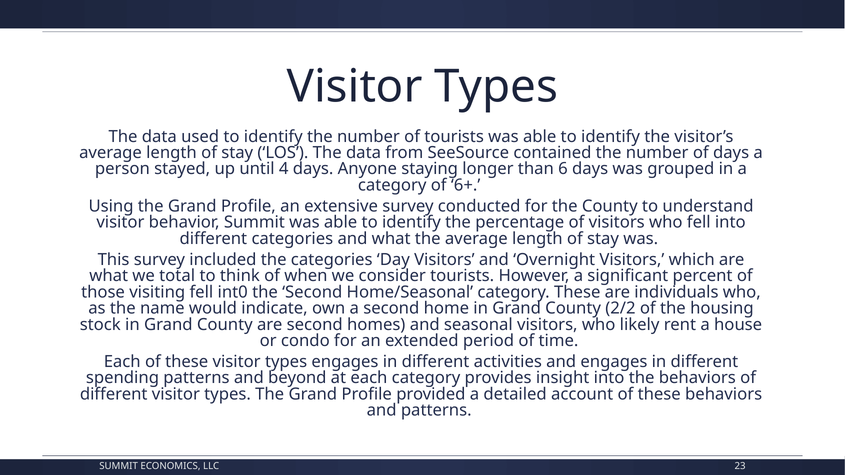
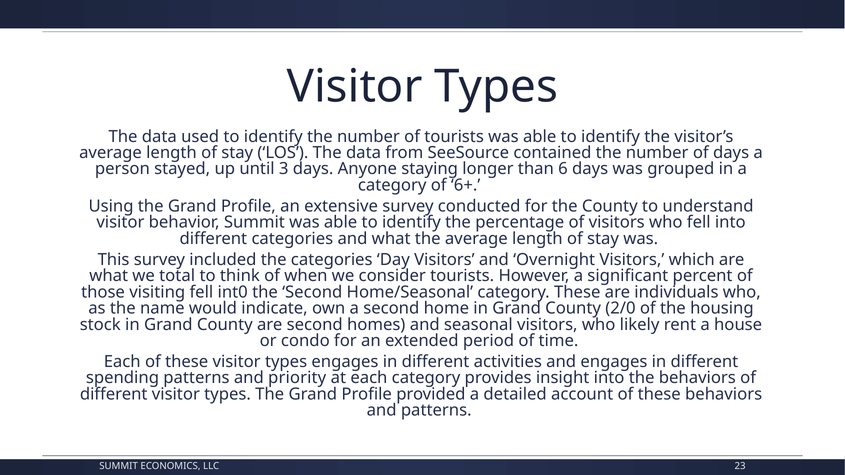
4: 4 -> 3 (284, 169)
2/2: 2/2 -> 2/0 (620, 308)
beyond: beyond -> priority (297, 378)
